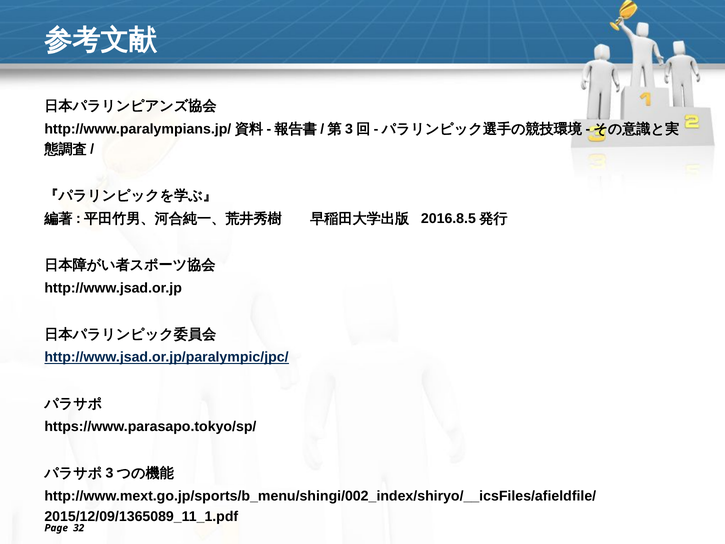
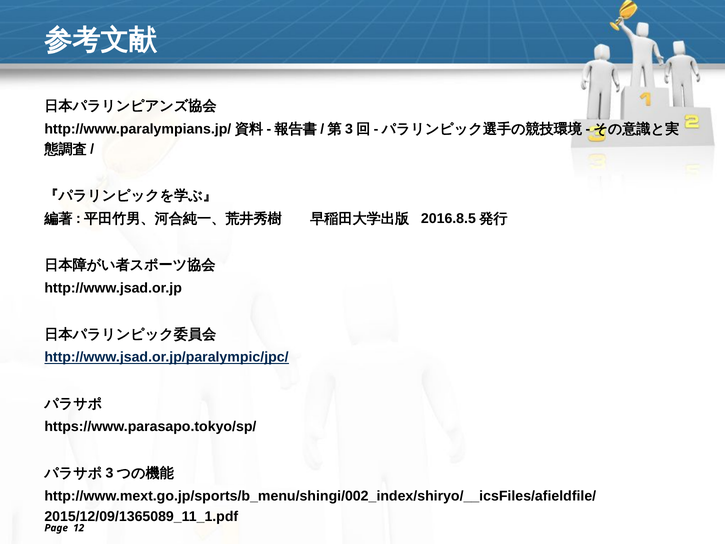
32: 32 -> 12 (79, 528)
